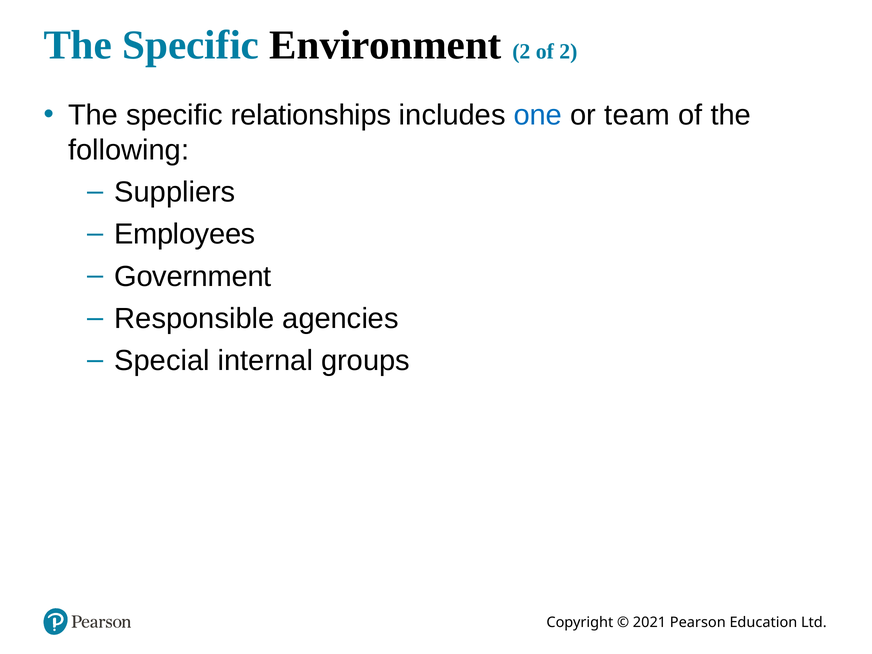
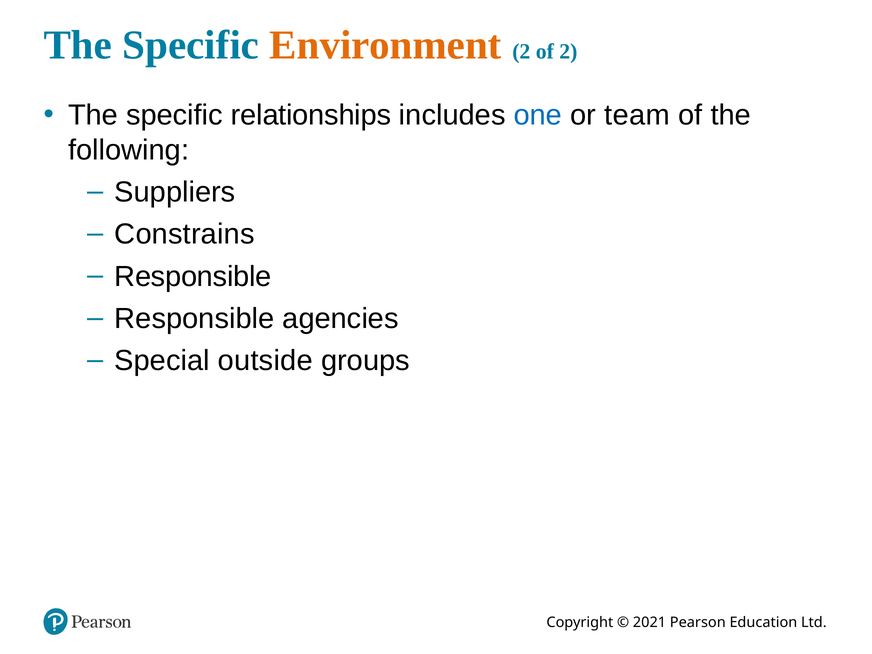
Environment colour: black -> orange (385, 45)
Employees: Employees -> Constrains (185, 234)
Government: Government -> Responsible (193, 276)
internal: internal -> outside (265, 361)
